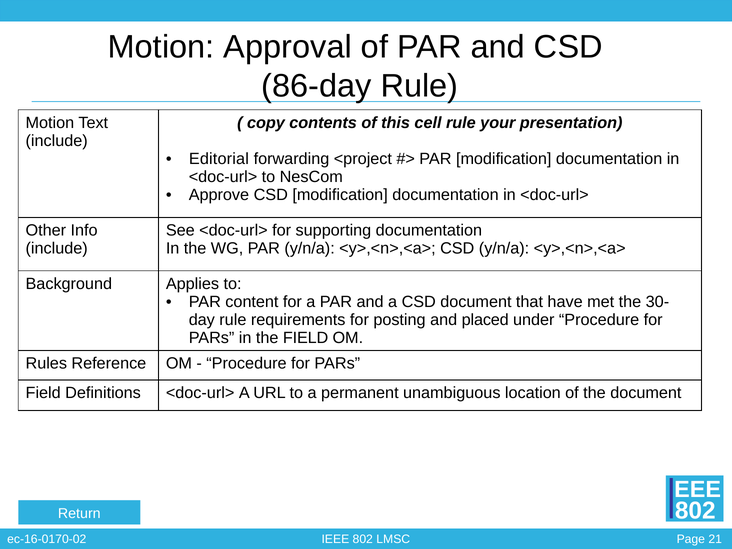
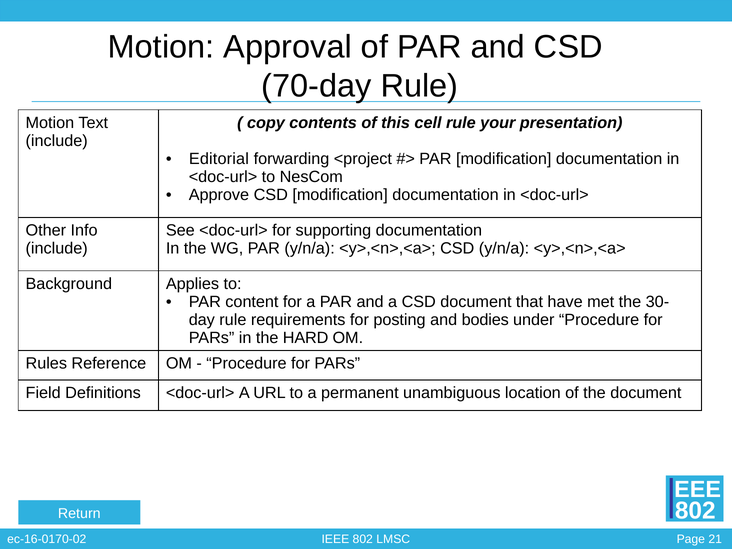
86-day: 86-day -> 70-day (316, 86)
placed: placed -> bodies (485, 320)
the FIELD: FIELD -> HARD (306, 338)
